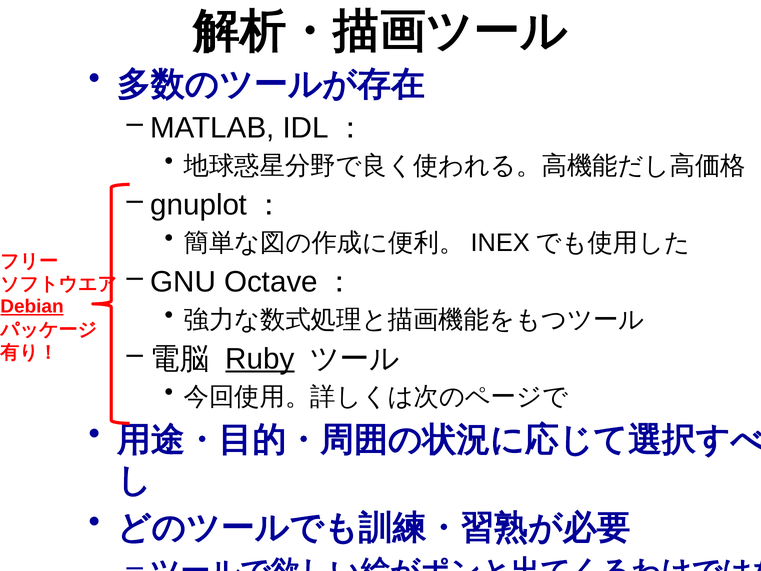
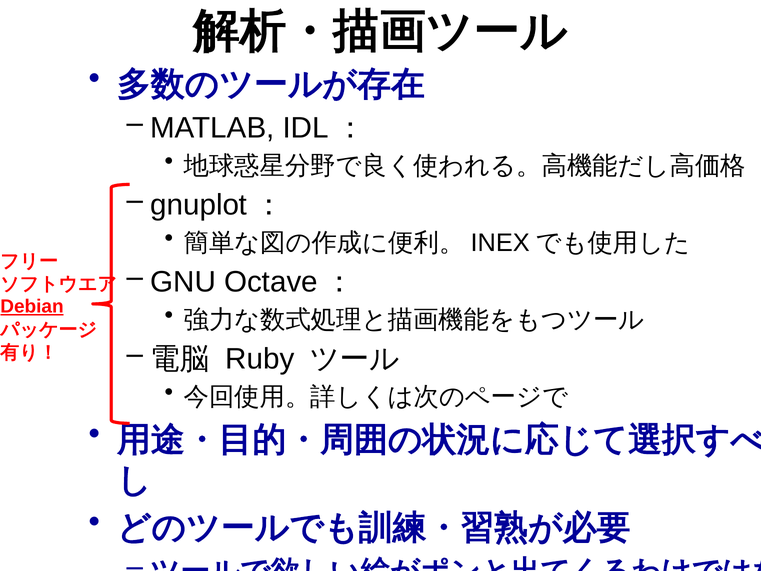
Ruby underline: present -> none (260, 359)
